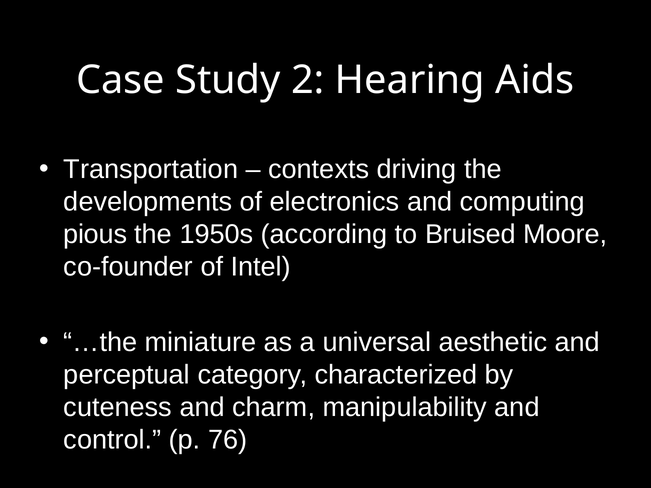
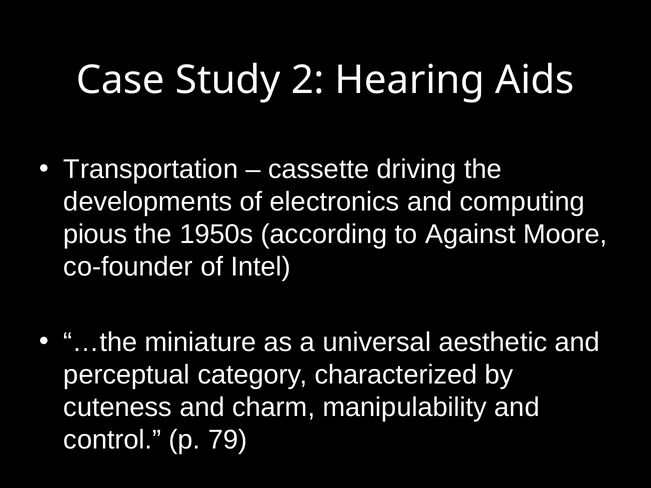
contexts: contexts -> cassette (319, 170)
Bruised: Bruised -> Against (470, 235)
76: 76 -> 79 (228, 440)
